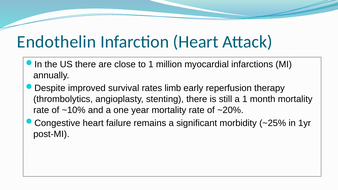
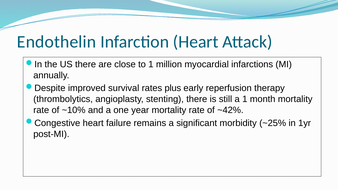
limb: limb -> plus (173, 88)
~20%: ~20% -> ~42% (230, 110)
